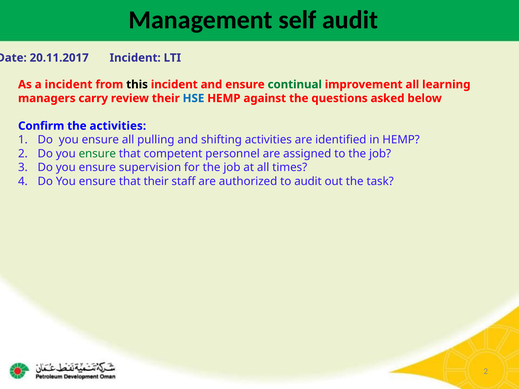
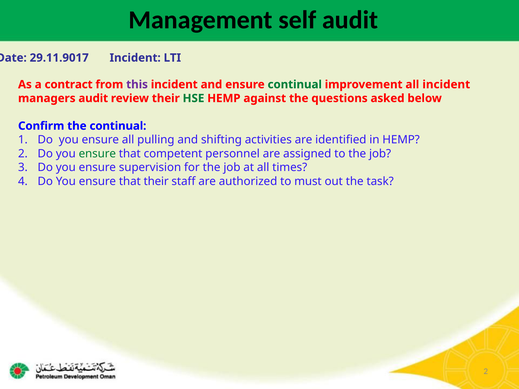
20.11.2017: 20.11.2017 -> 29.11.9017 (59, 58)
a incident: incident -> contract (69, 85)
this colour: black -> purple (137, 85)
all learning: learning -> incident (446, 85)
managers carry: carry -> audit (93, 98)
HSE colour: blue -> green (193, 98)
the activities: activities -> continual (118, 126)
to audit: audit -> must (308, 181)
